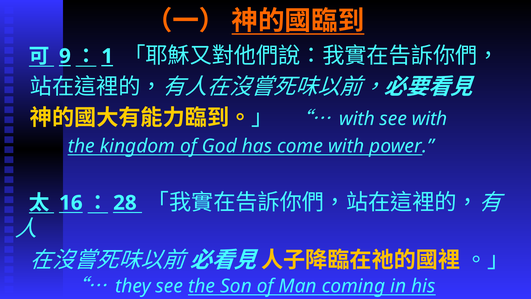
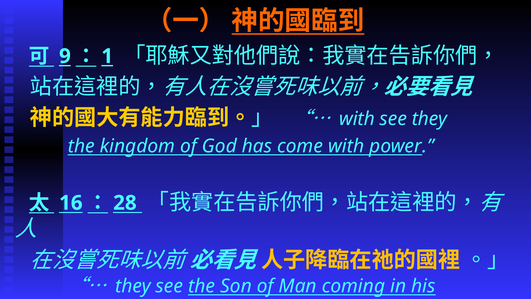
see with: with -> they (430, 119)
